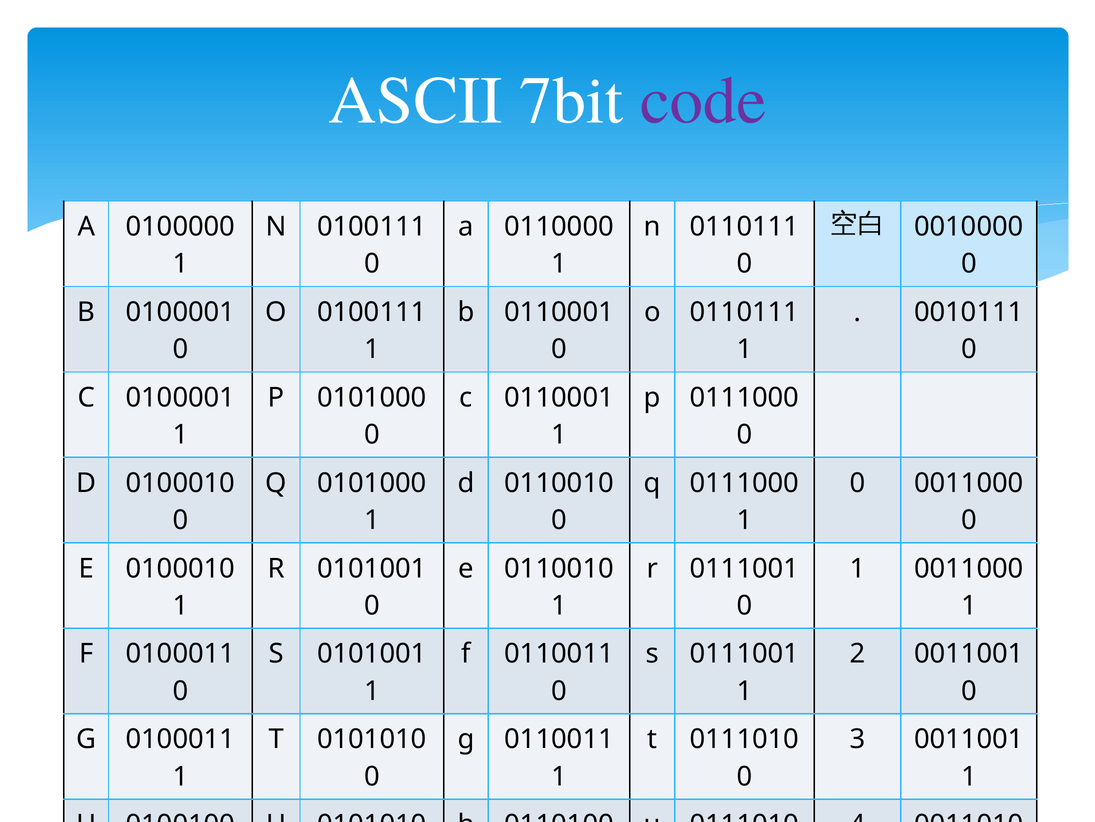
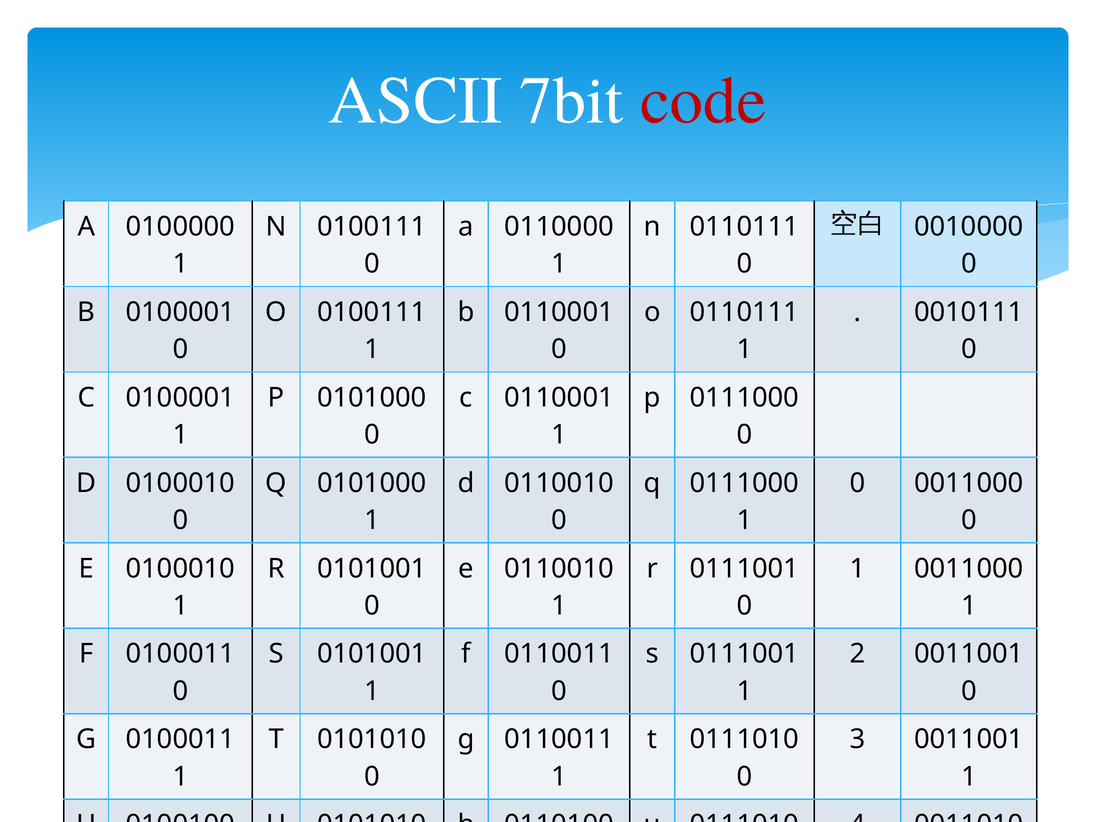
code colour: purple -> red (703, 100)
